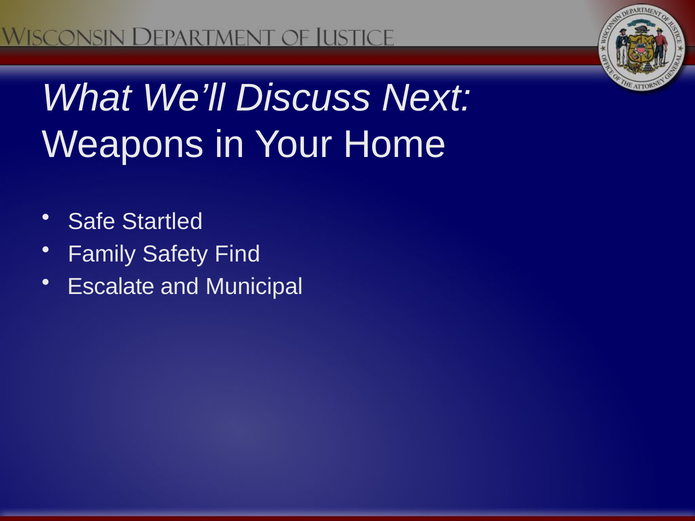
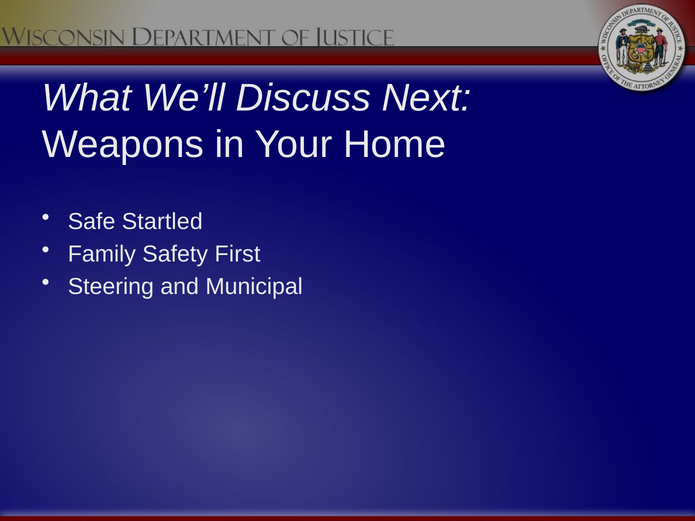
Find: Find -> First (237, 254)
Escalate: Escalate -> Steering (111, 287)
